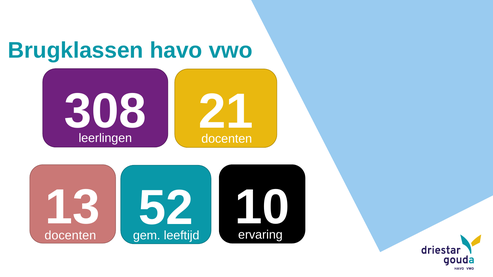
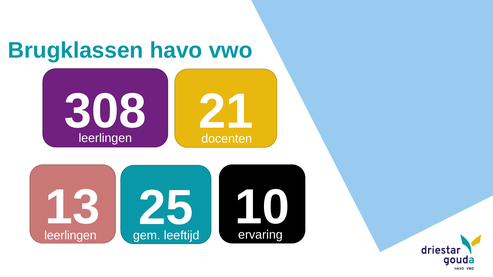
52: 52 -> 25 (166, 208)
docenten: docenten -> leerlingen (70, 236)
